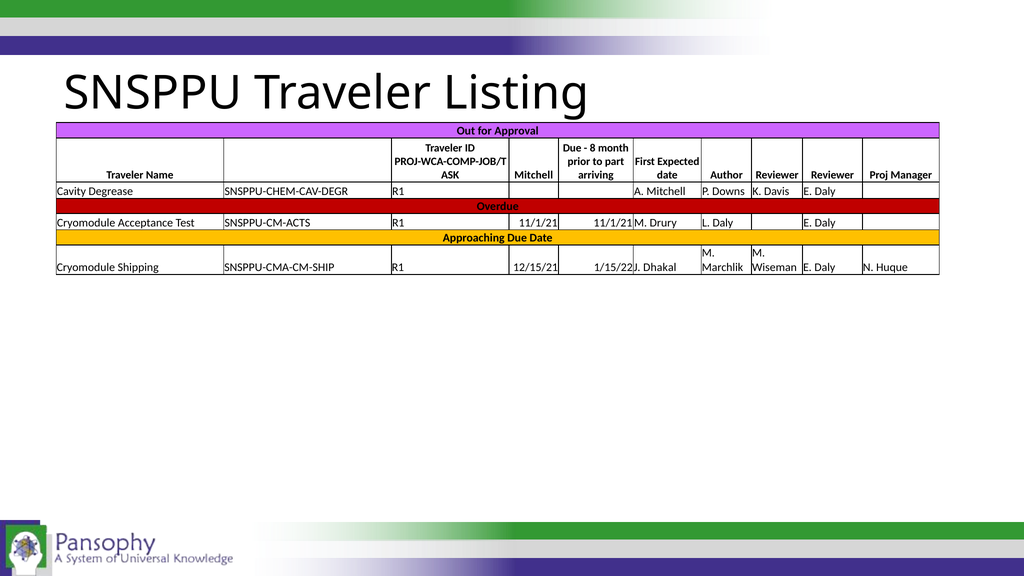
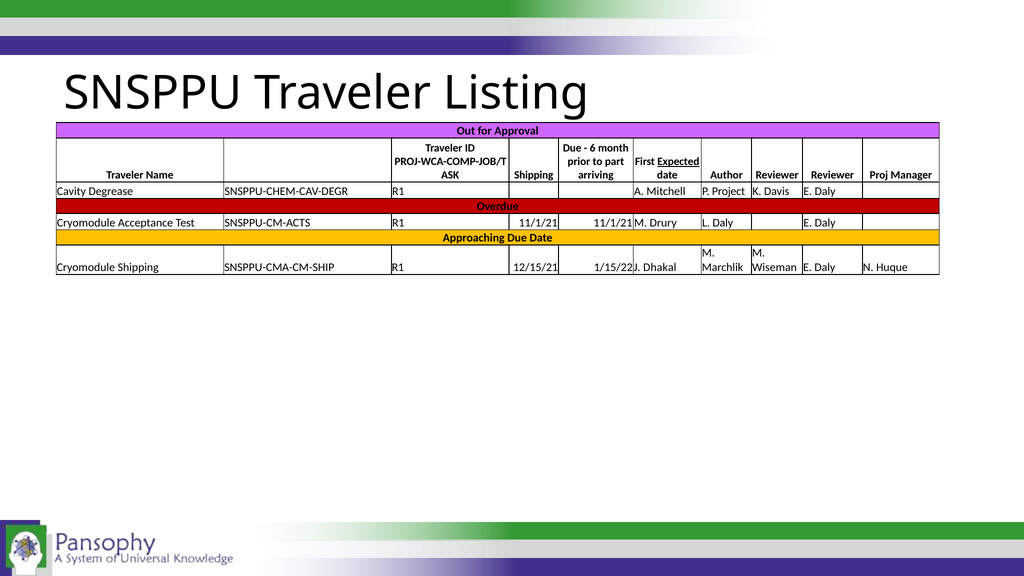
8: 8 -> 6 (593, 148)
Expected underline: none -> present (678, 162)
Mitchell: Mitchell -> Shipping (534, 175)
Downs: Downs -> Project (729, 191)
